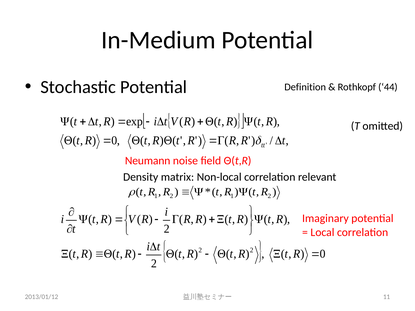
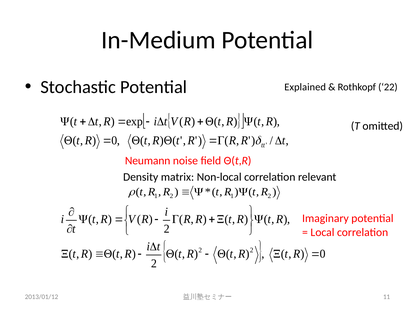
Definition: Definition -> Explained (305, 87)
44: 44 -> 22 (388, 87)
